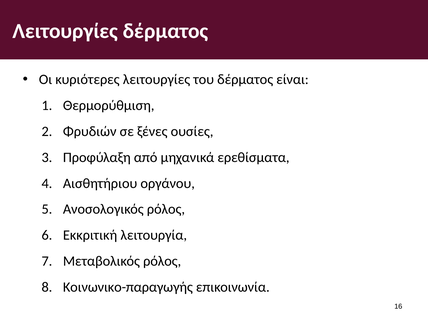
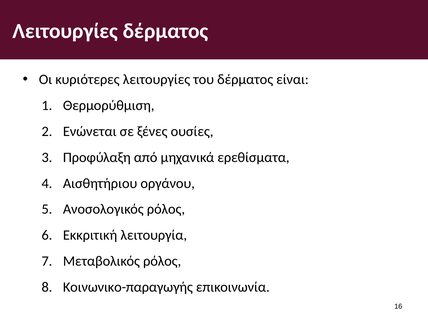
Φρυδιών: Φρυδιών -> Ενώνεται (90, 131)
